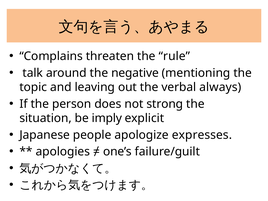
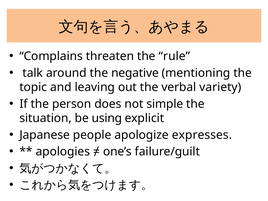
always: always -> variety (220, 87)
strong: strong -> simple (165, 104)
imply: imply -> using (107, 118)
